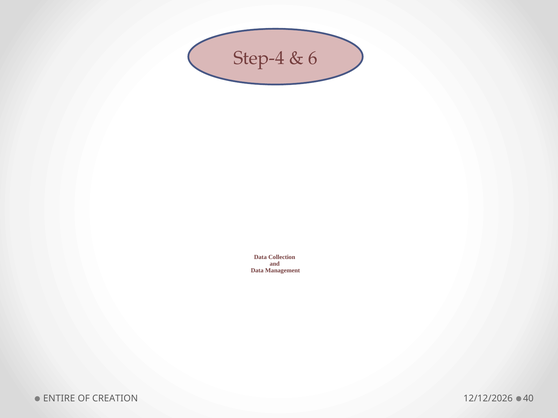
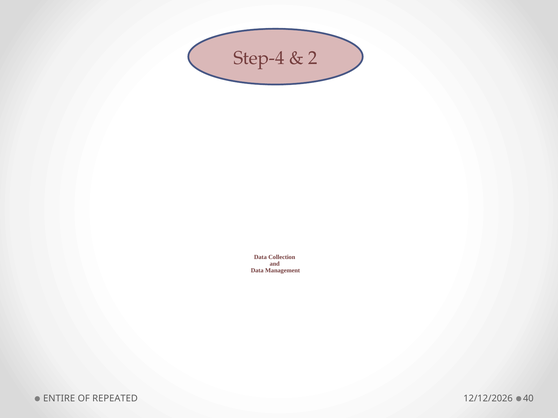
6: 6 -> 2 (313, 58)
CREATION: CREATION -> REPEATED (115, 399)
